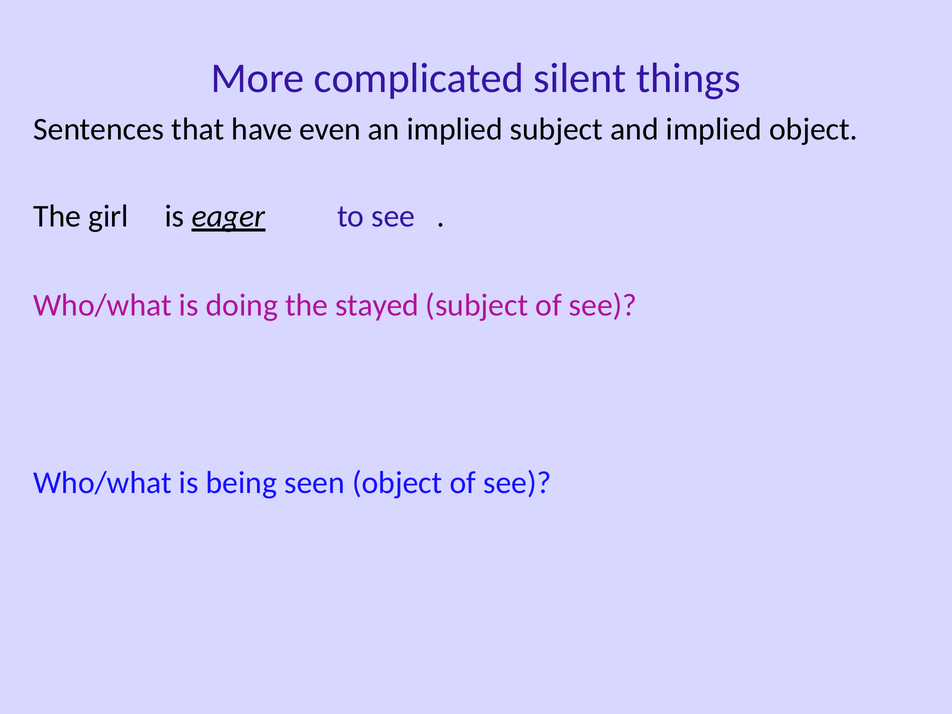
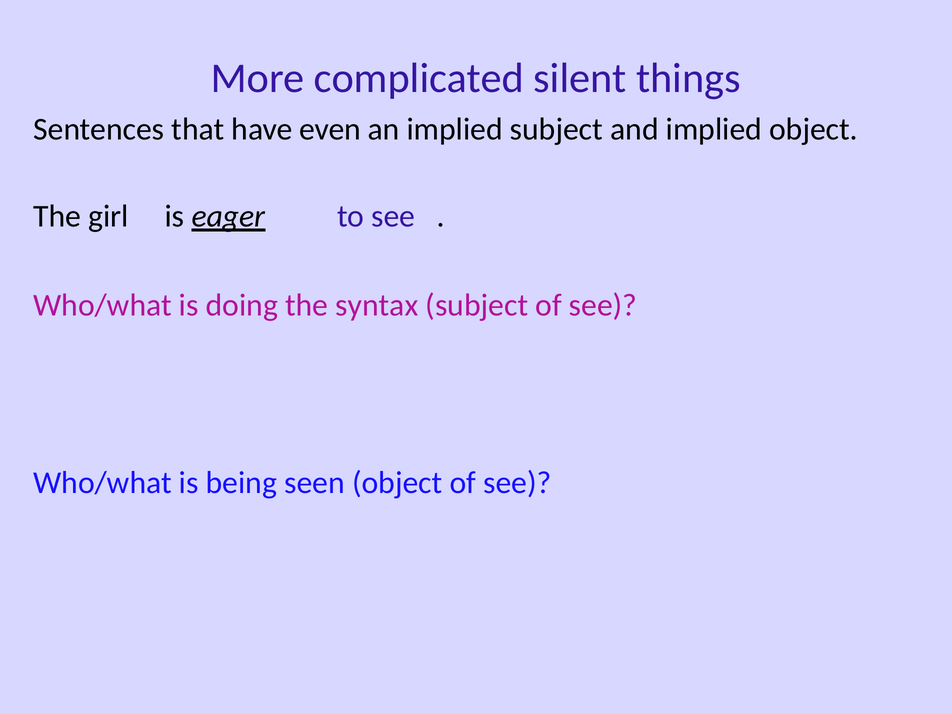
stayed: stayed -> syntax (377, 305)
